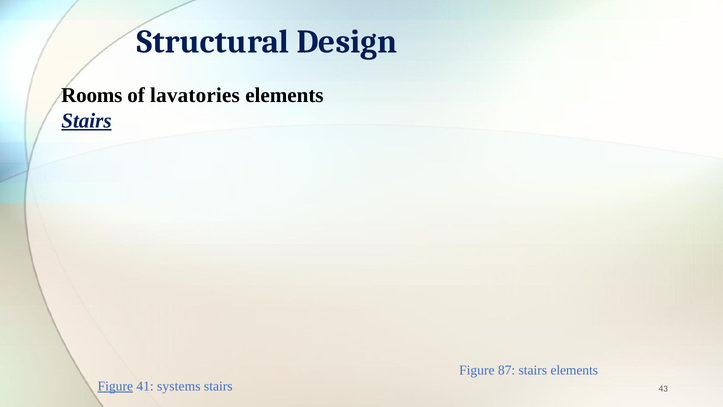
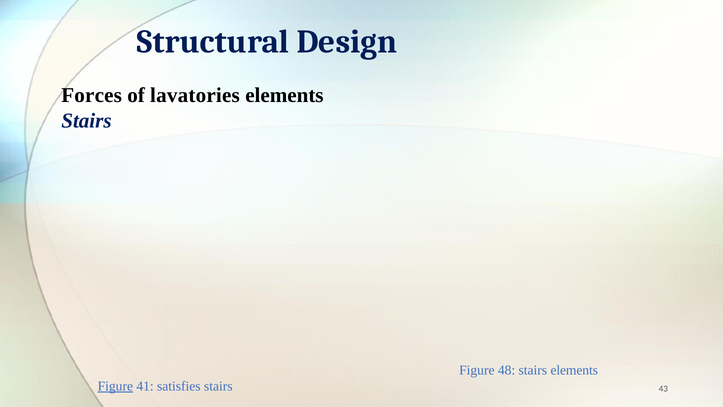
Rooms: Rooms -> Forces (92, 95)
Stairs underline: present -> none (86, 121)
87: 87 -> 48 (507, 370)
systems: systems -> satisfies (179, 386)
